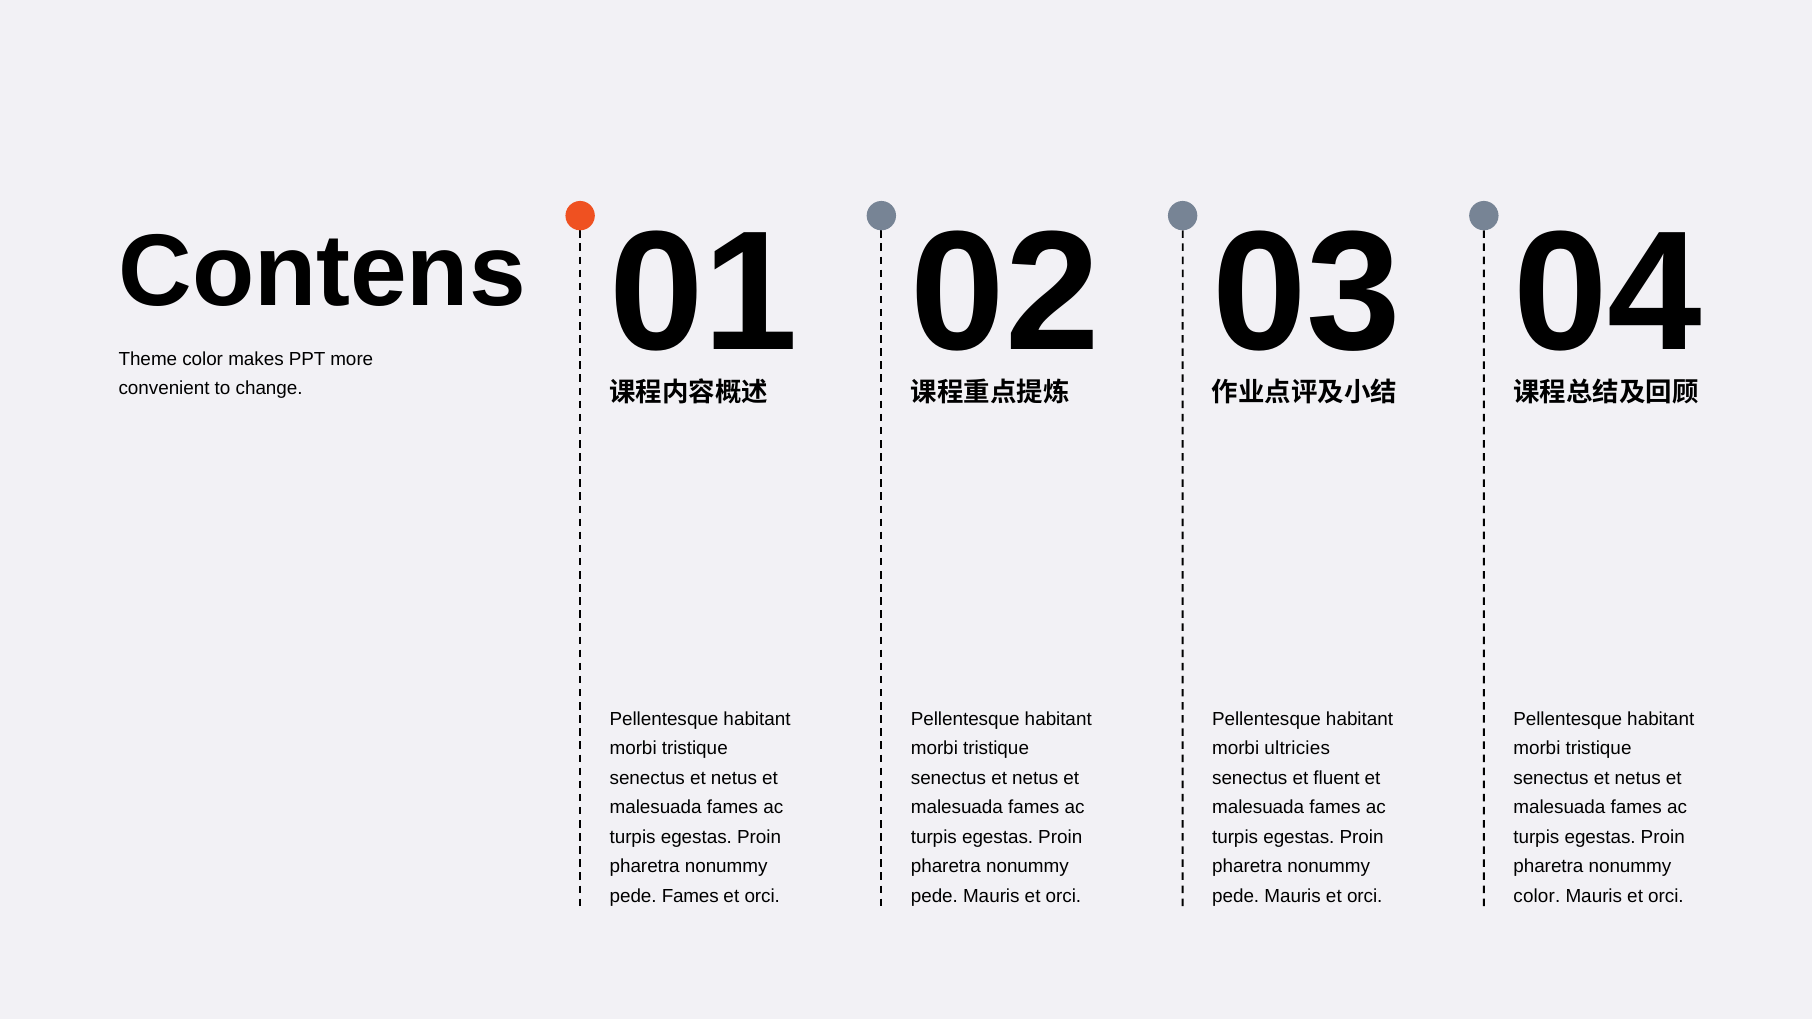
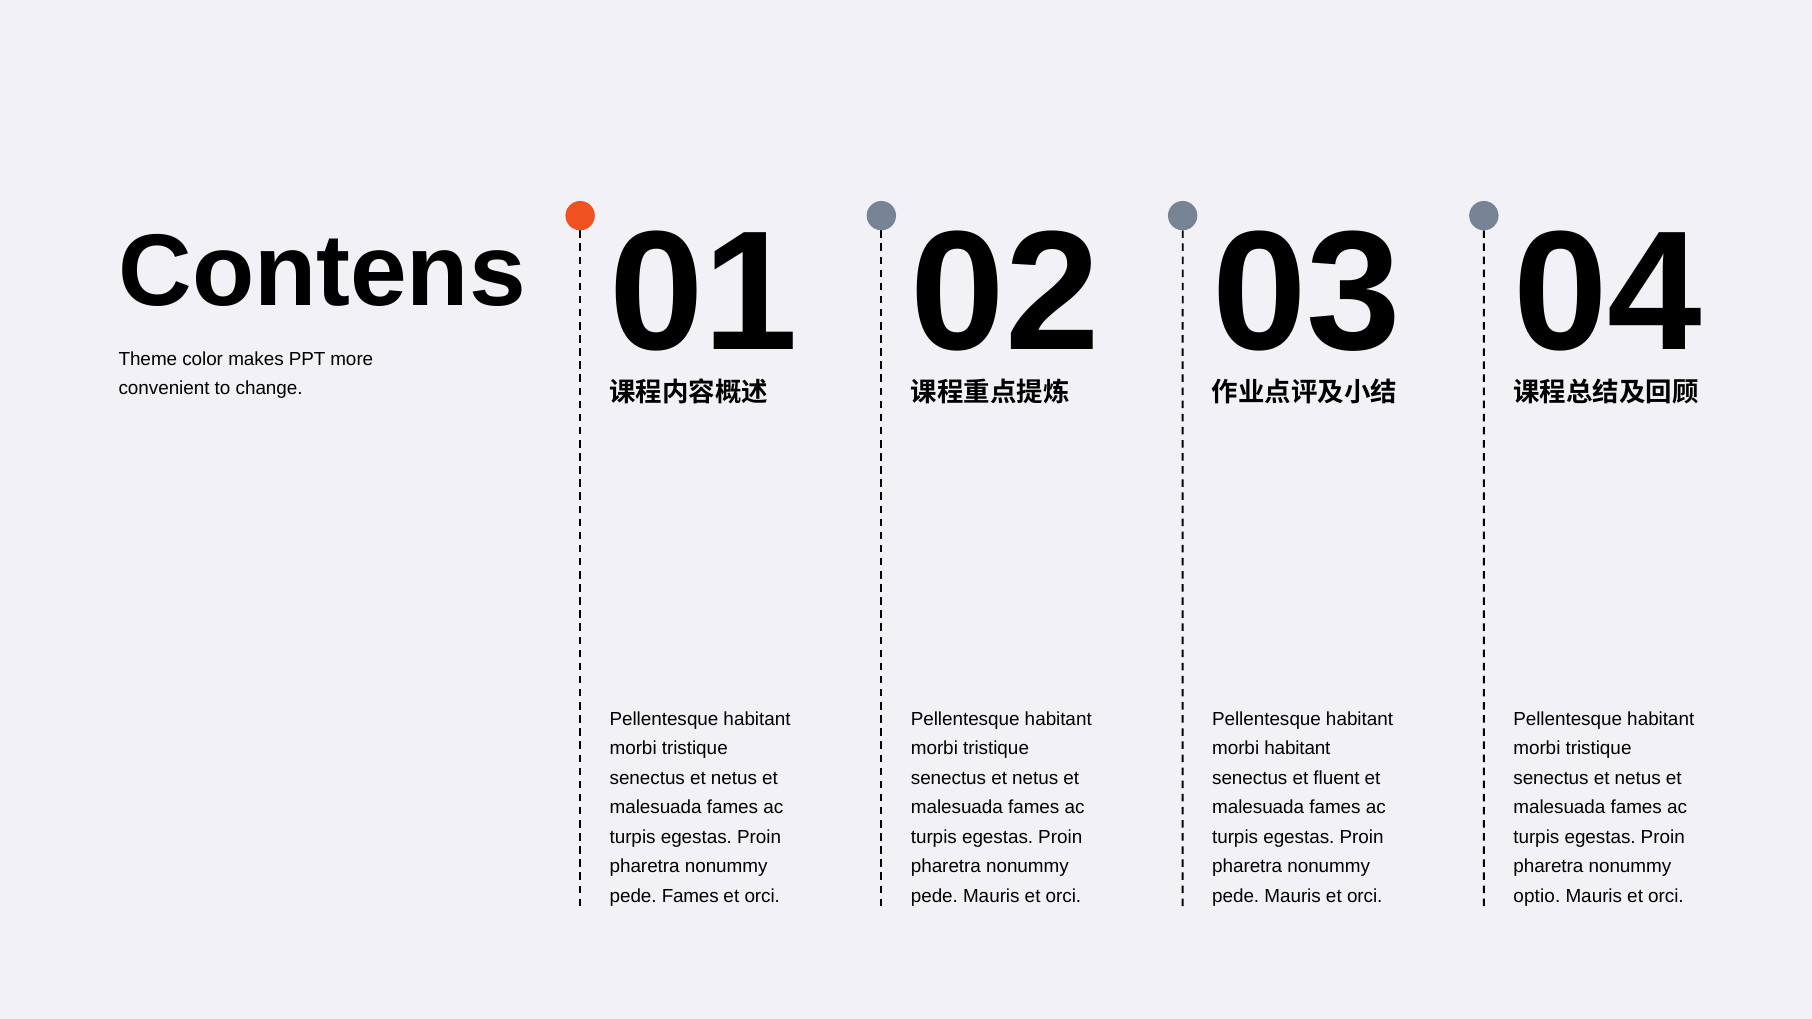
morbi ultricies: ultricies -> habitant (1297, 749)
color: color -> optio (1537, 896)
